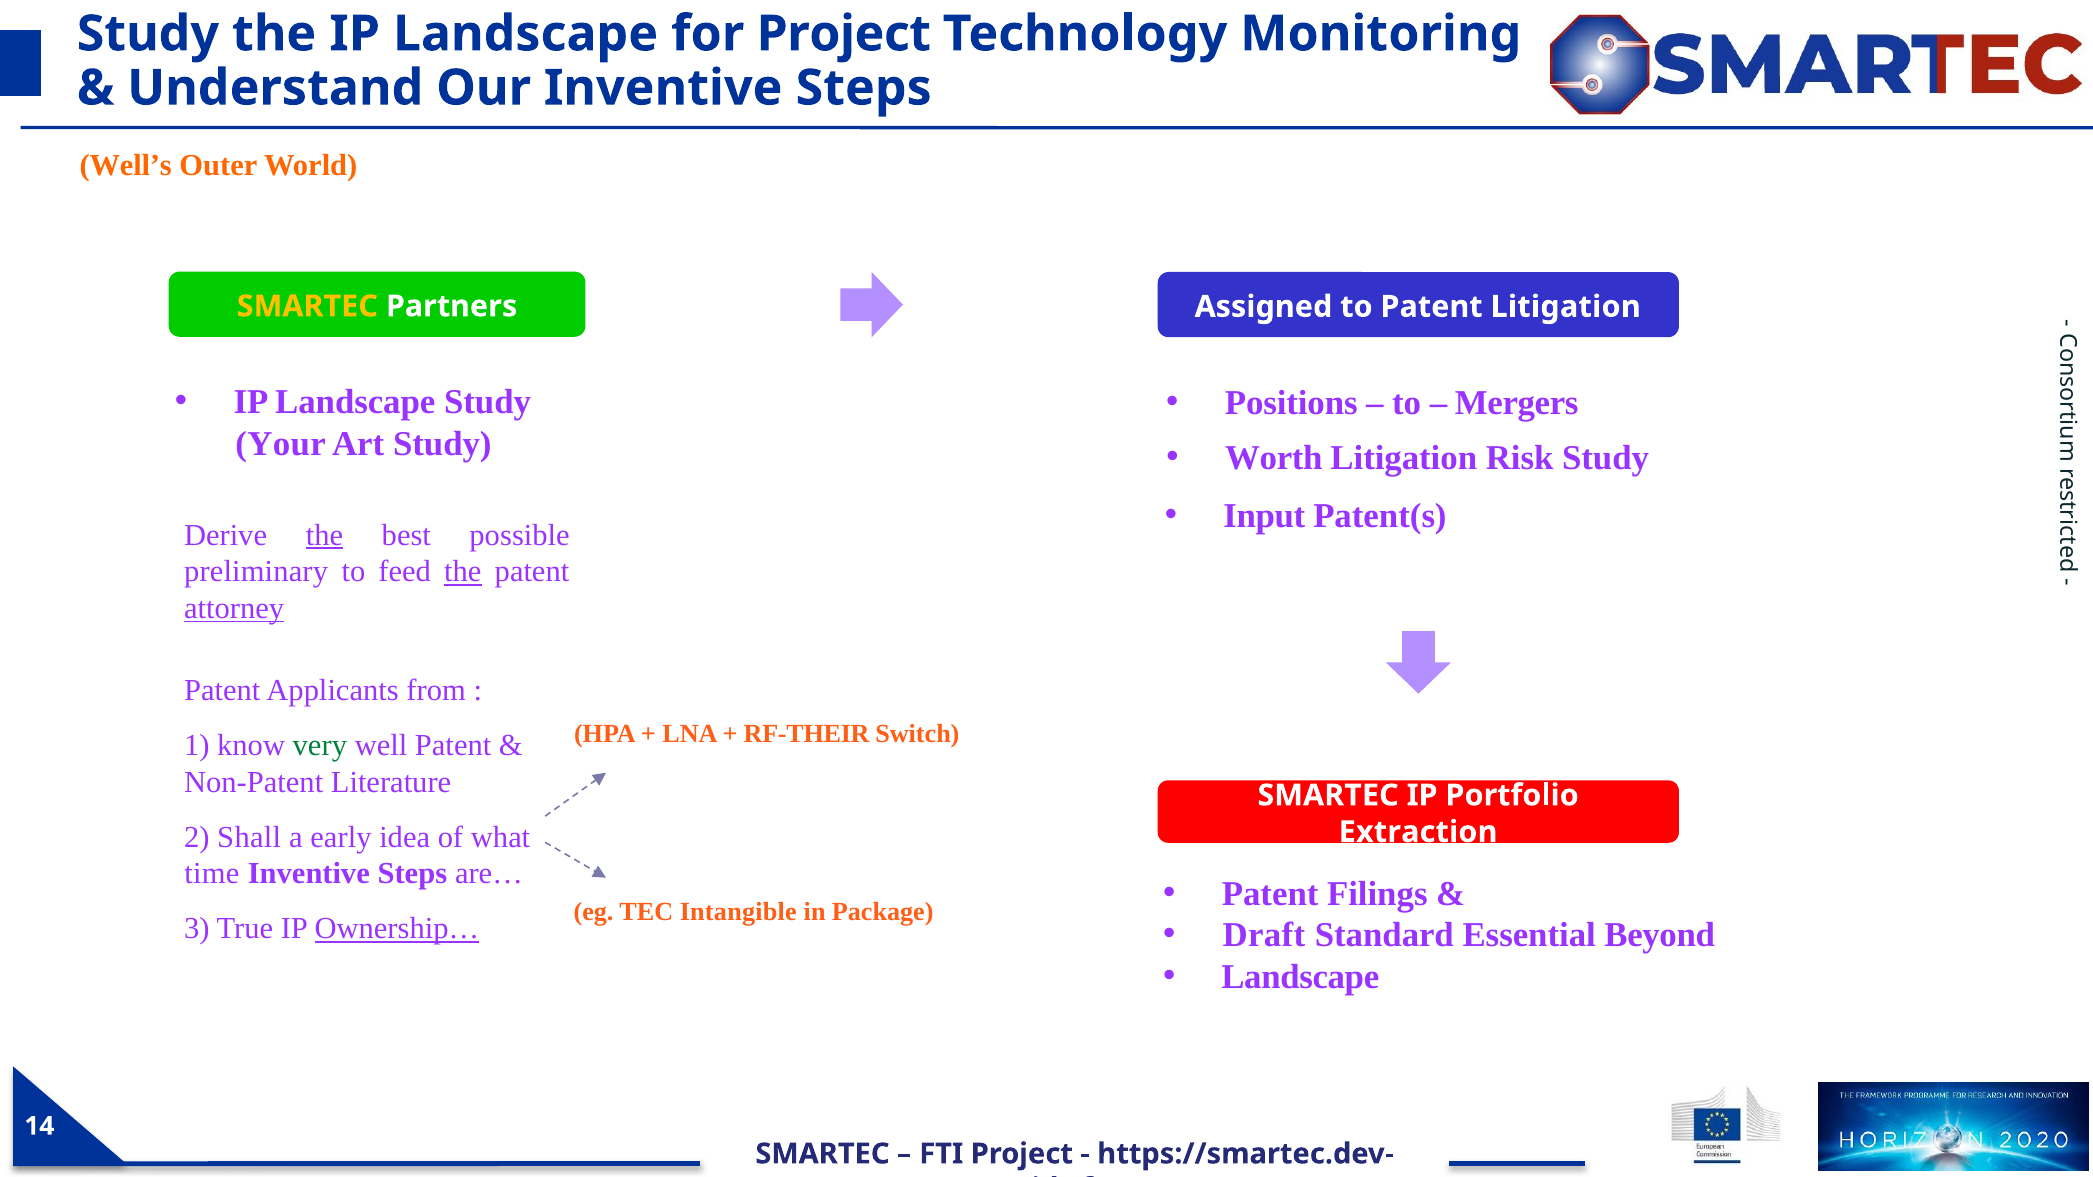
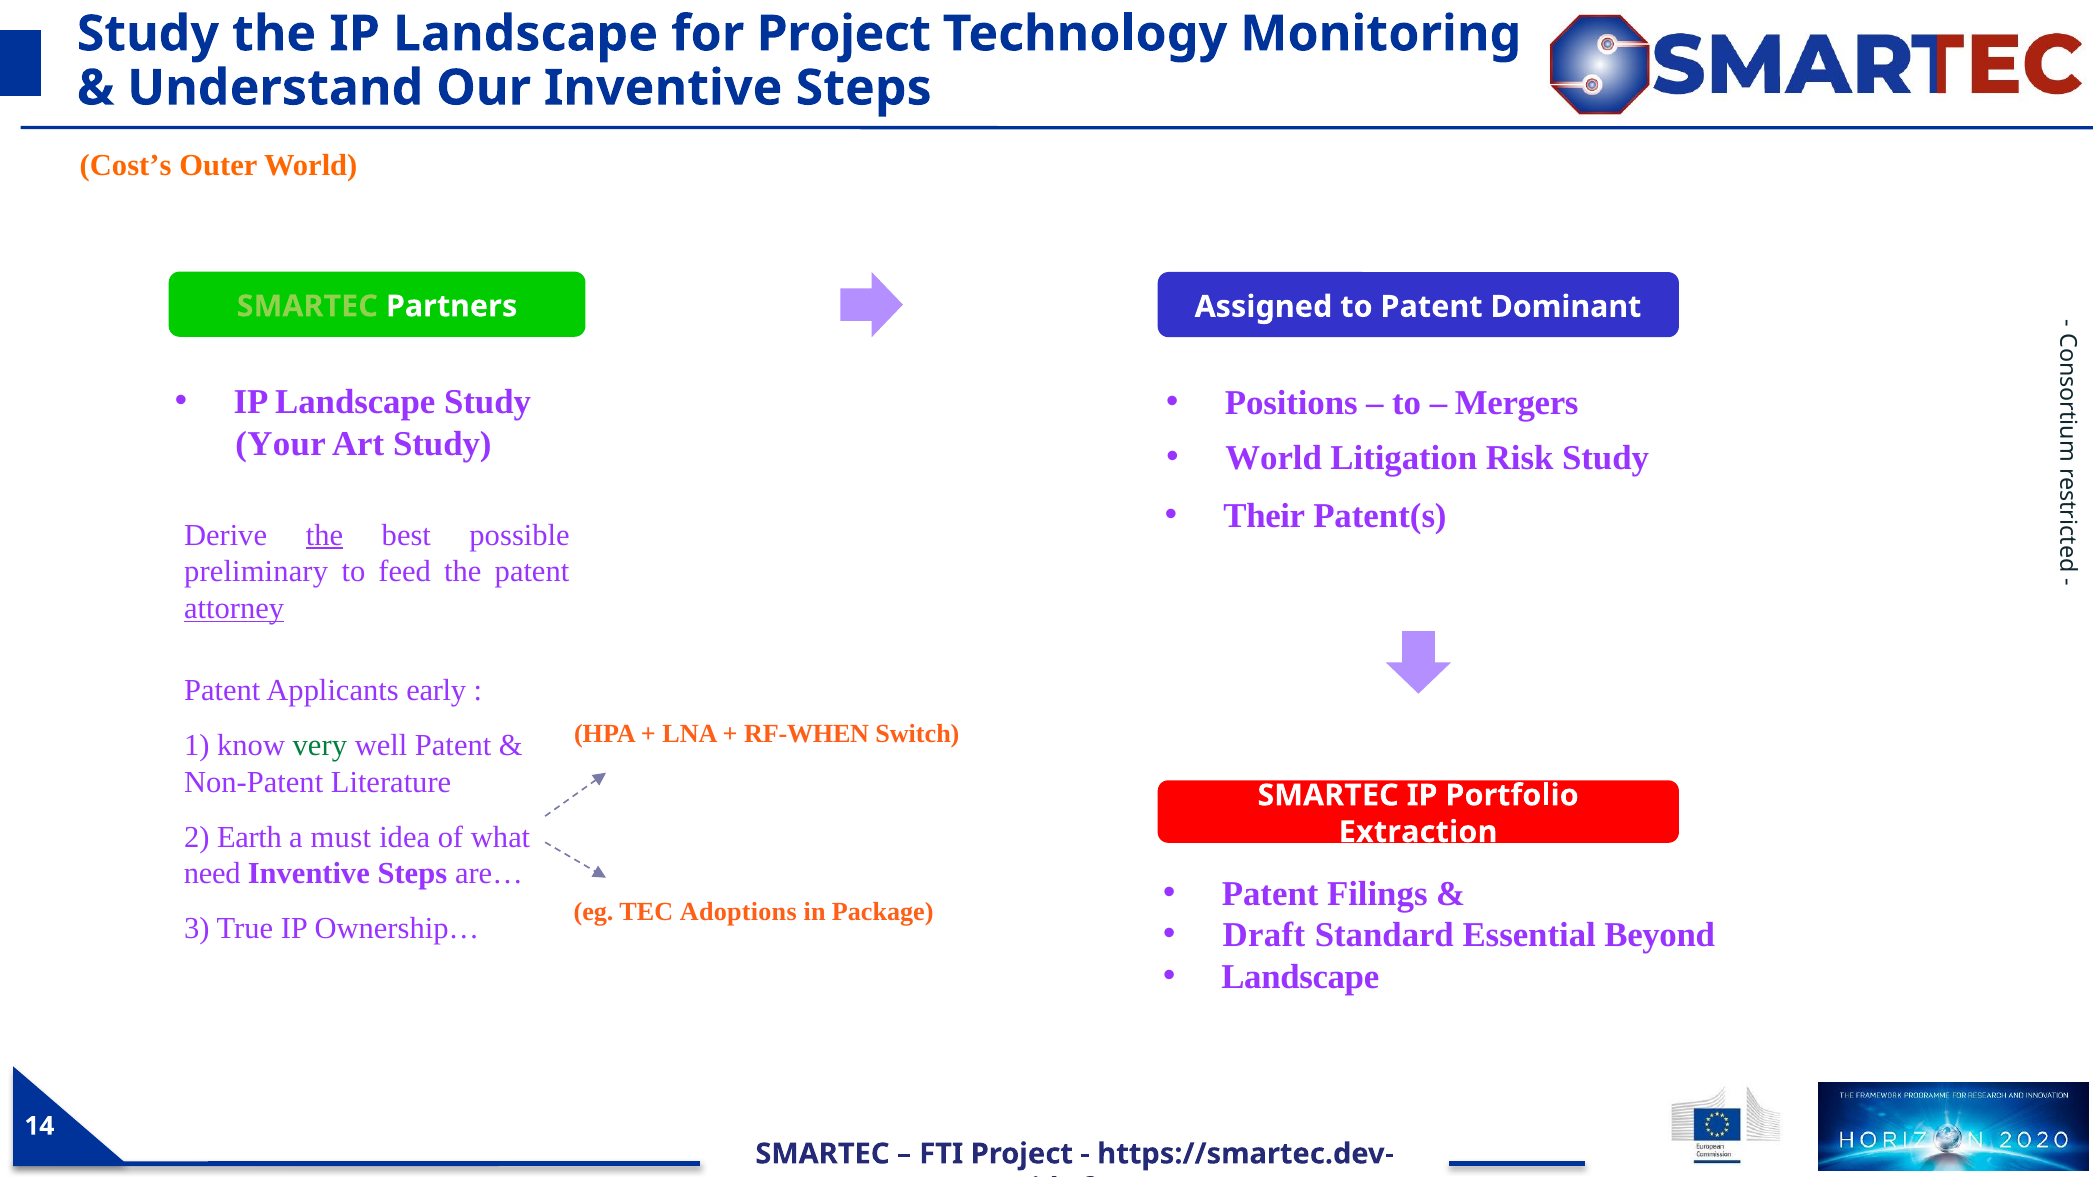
Well’s: Well’s -> Cost’s (126, 165)
SMARTEC colour: yellow -> light green (307, 306)
Patent Litigation: Litigation -> Dominant (1566, 307)
Worth: Worth -> World (1274, 458)
Input: Input -> Their (1264, 516)
the underline: present -> none (463, 572)
from: from -> early (436, 691)
RF-THEIR: RF-THEIR -> RF-WHEN (807, 734)
Shall: Shall -> Earth (249, 837)
early: early -> must (341, 837)
time: time -> need (212, 874)
Intangible: Intangible -> Adoptions (738, 912)
Ownership… underline: present -> none (397, 929)
